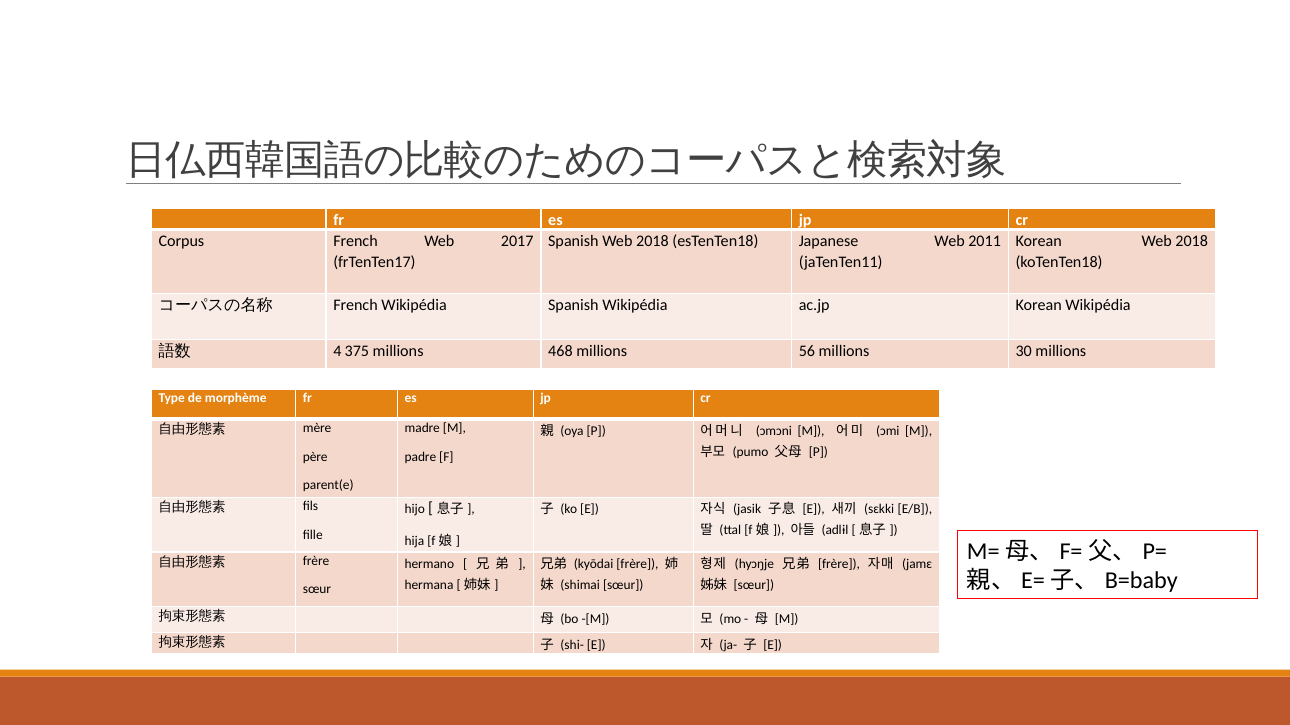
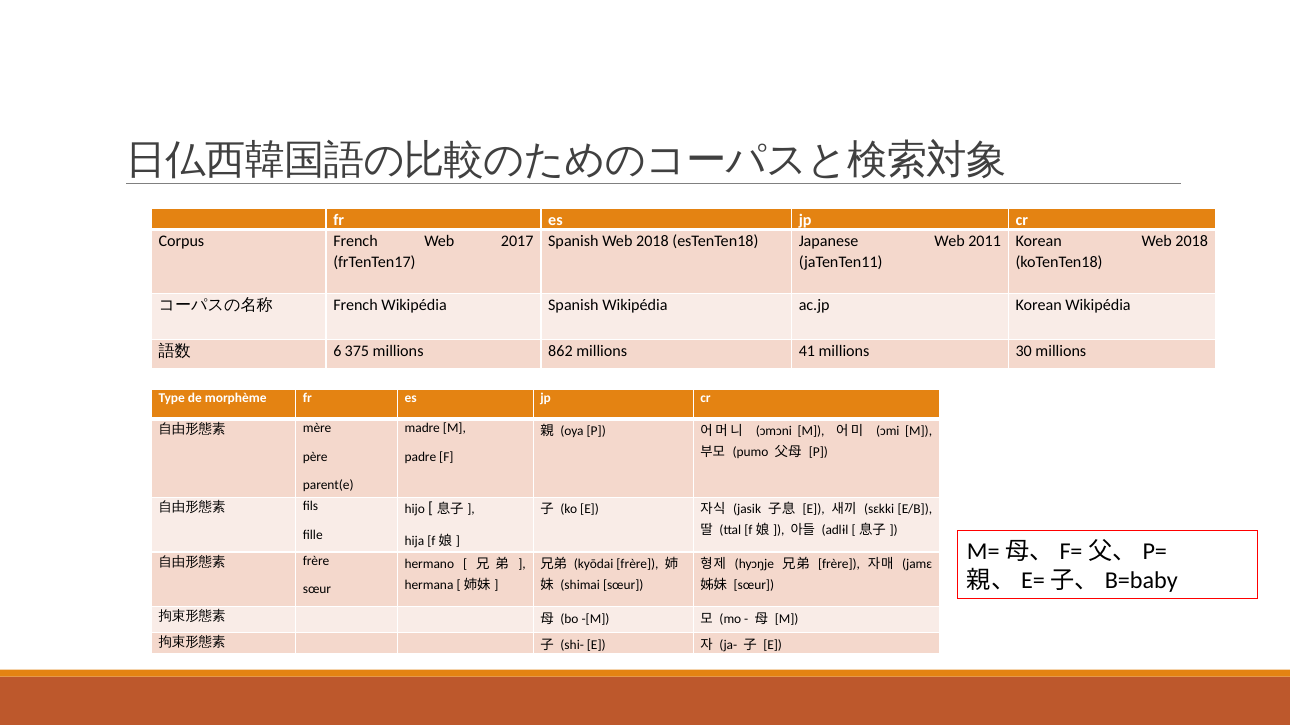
4: 4 -> 6 (337, 351)
468: 468 -> 862 (560, 351)
56: 56 -> 41 (807, 351)
